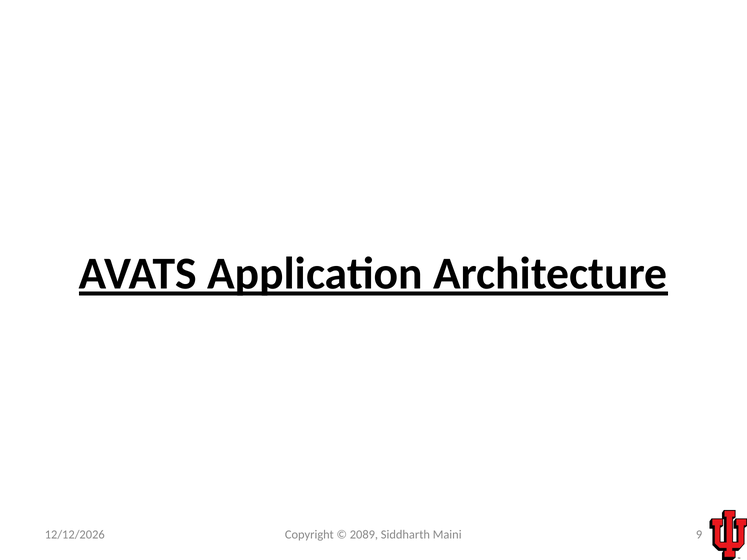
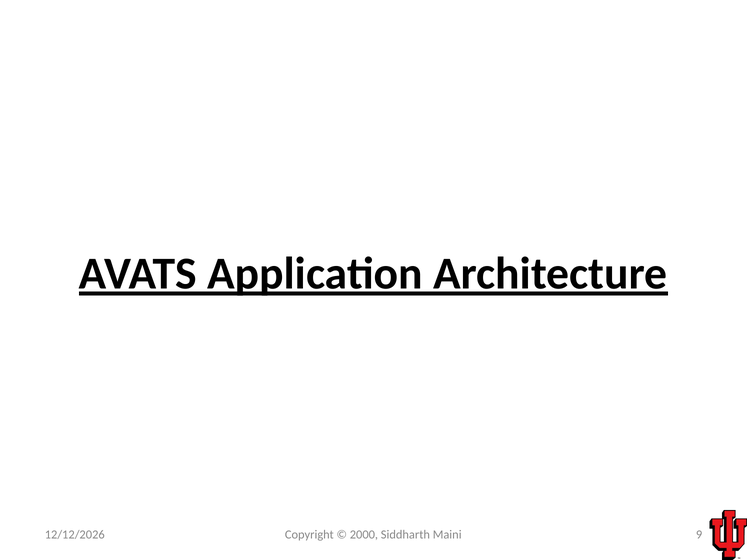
2089: 2089 -> 2000 (364, 535)
